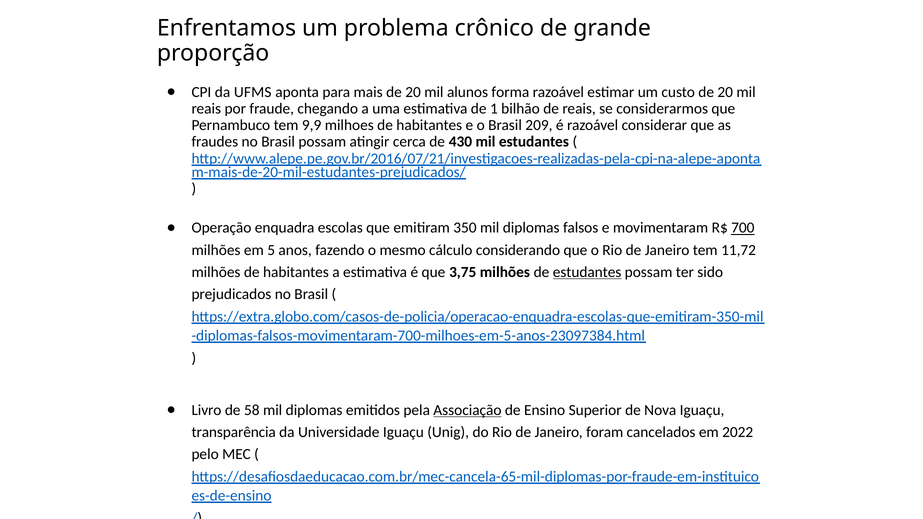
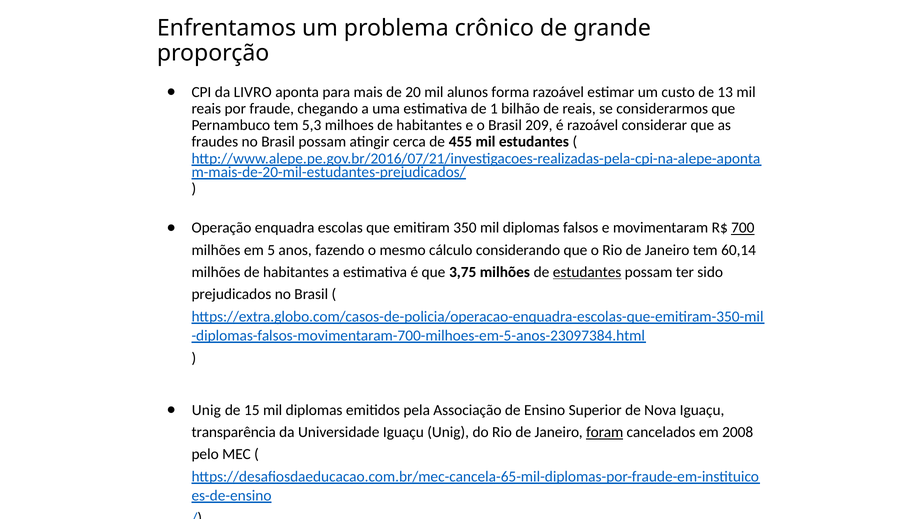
UFMS: UFMS -> LIVRO (253, 92)
custo de 20: 20 -> 13 (725, 92)
9,9: 9,9 -> 5,3 (312, 125)
430: 430 -> 455 (460, 142)
11,72: 11,72 -> 60,14 (739, 250)
Livro: Livro -> Unig (206, 410)
58: 58 -> 15 (252, 410)
Associação underline: present -> none (467, 410)
foram underline: none -> present (605, 432)
2022: 2022 -> 2008 (738, 432)
